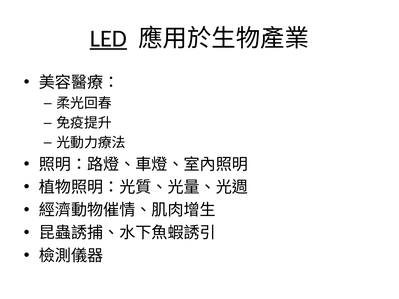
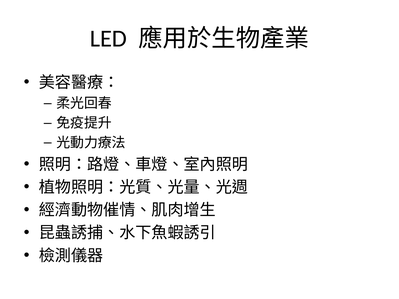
LED underline: present -> none (108, 39)
